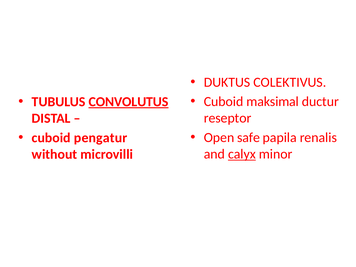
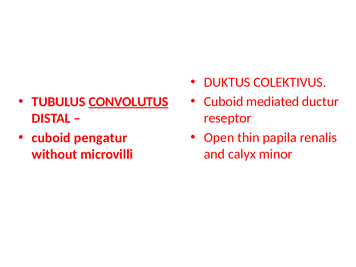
maksimal: maksimal -> mediated (273, 102)
safe: safe -> thin (249, 138)
calyx underline: present -> none (242, 154)
